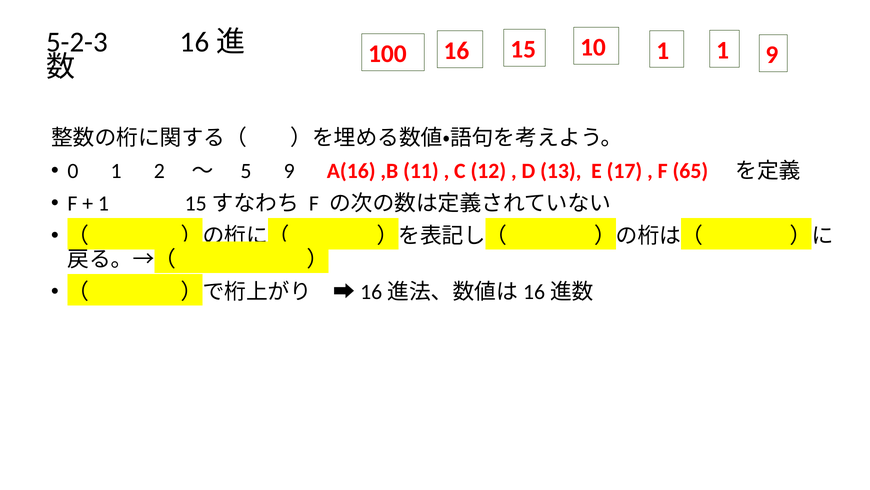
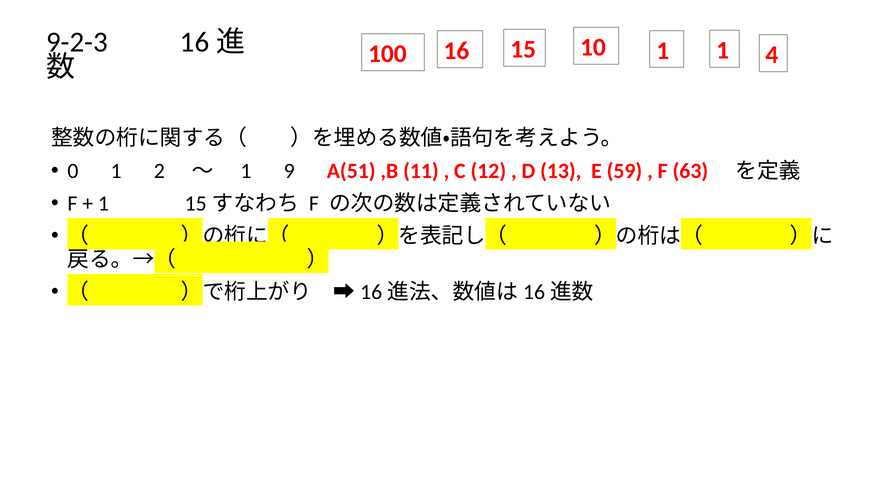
5-2-3: 5-2-3 -> 9-2-3 (77, 42)
1 9: 9 -> 4 (772, 55)
5: 5 -> 1 (246, 171)
A(16: A(16 -> A(51 (351, 171)
17: 17 -> 59 (624, 171)
65: 65 -> 63 (690, 171)
